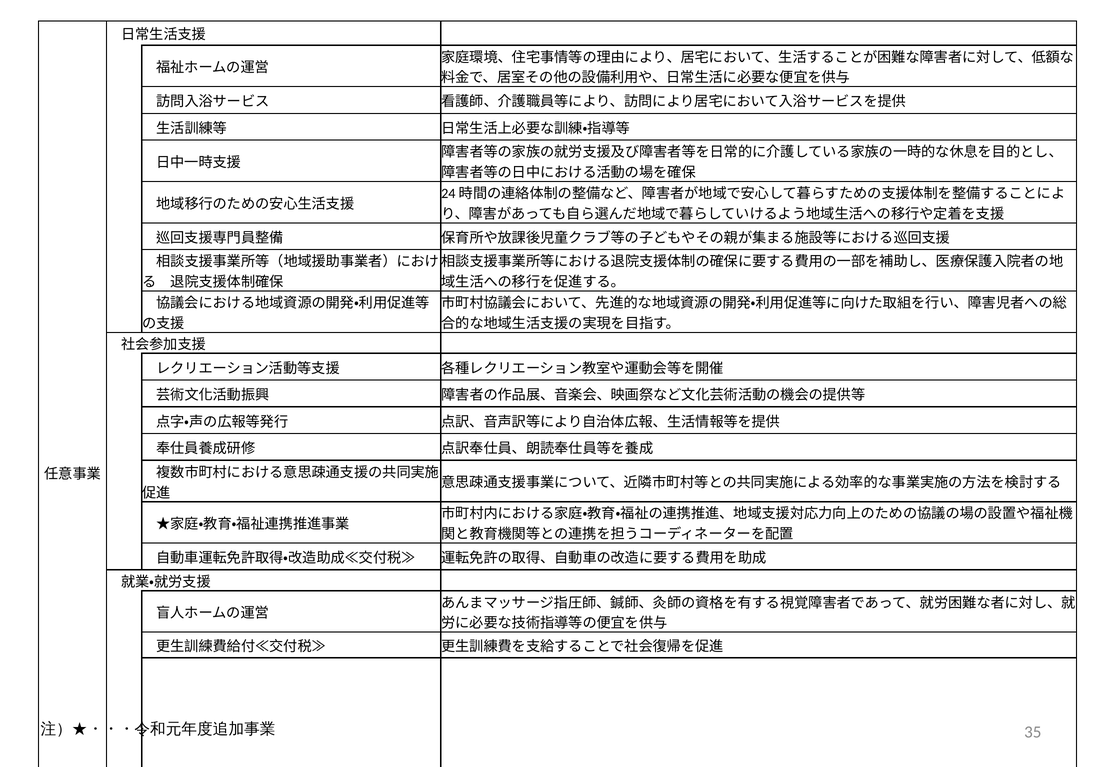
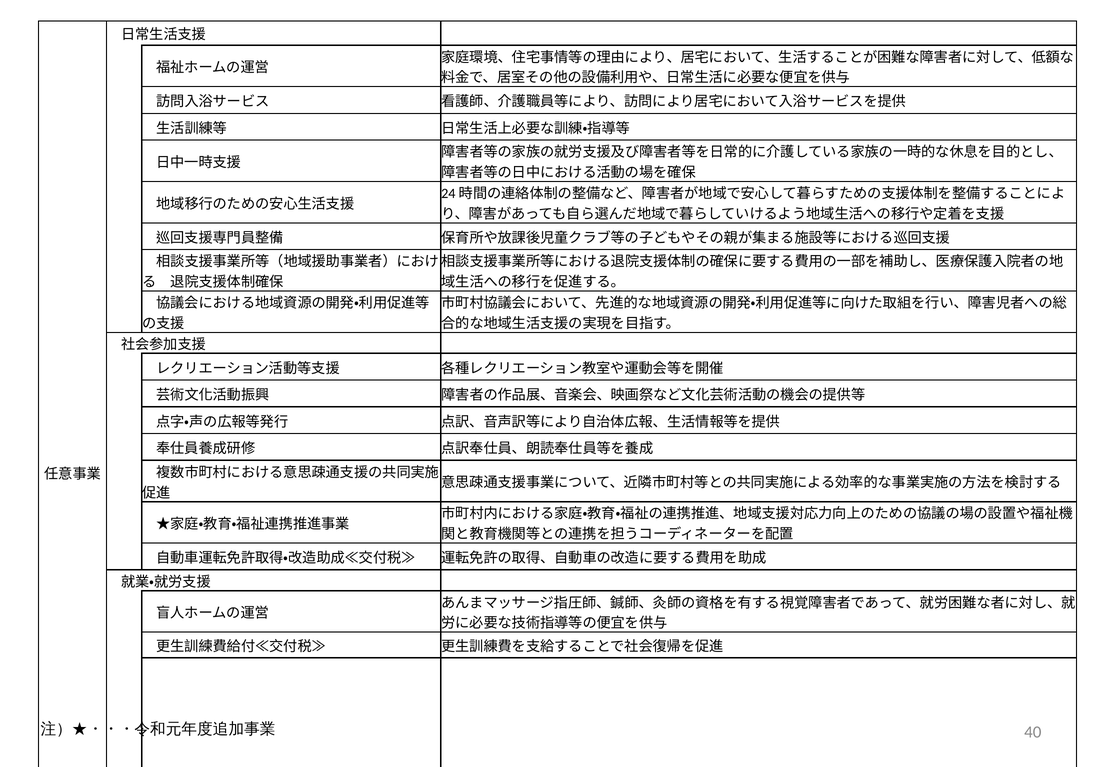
35: 35 -> 40 (1033, 732)
